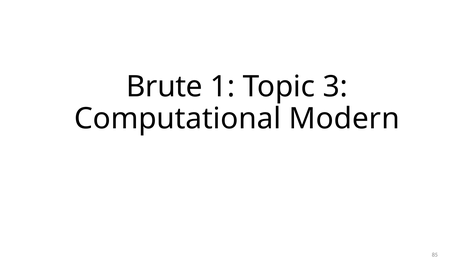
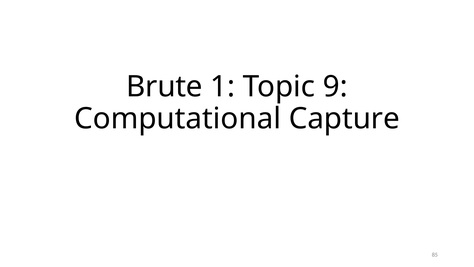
3: 3 -> 9 (335, 87)
Modern: Modern -> Capture (344, 118)
